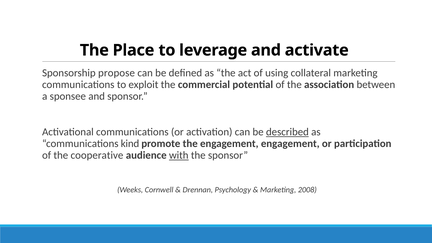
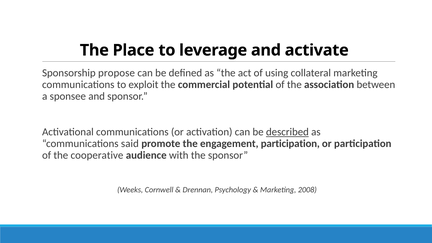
kind: kind -> said (130, 144)
engagement engagement: engagement -> participation (290, 144)
with underline: present -> none (179, 155)
